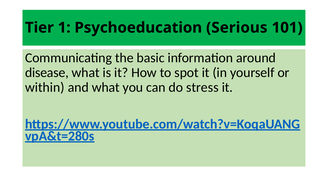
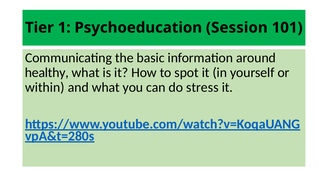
Serious: Serious -> Session (237, 28)
disease: disease -> healthy (47, 72)
